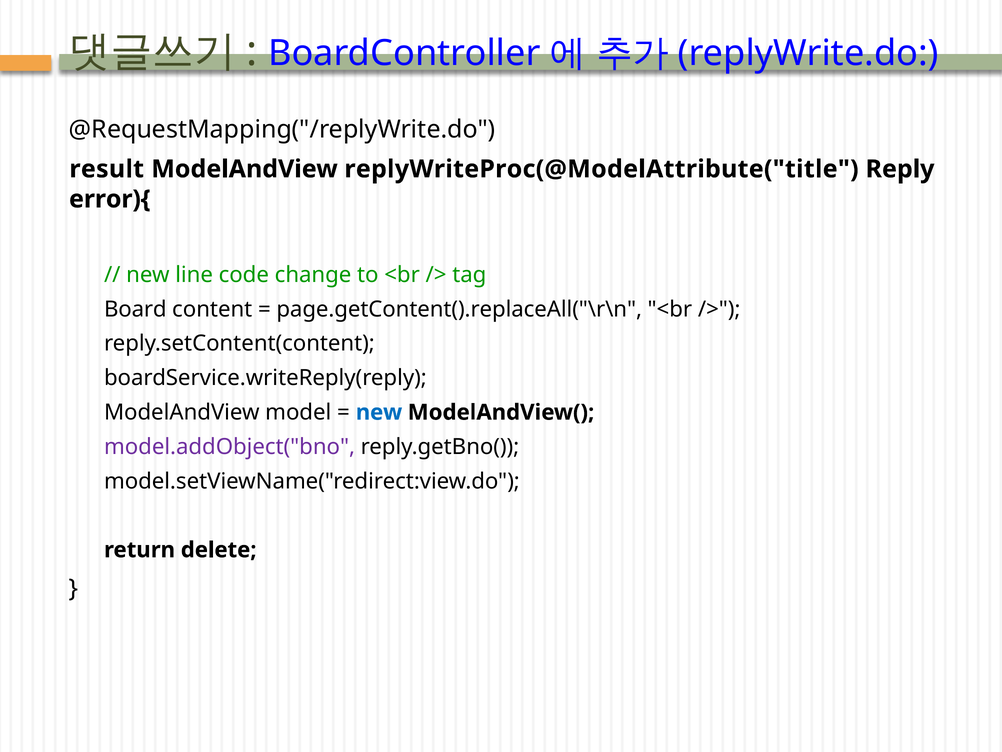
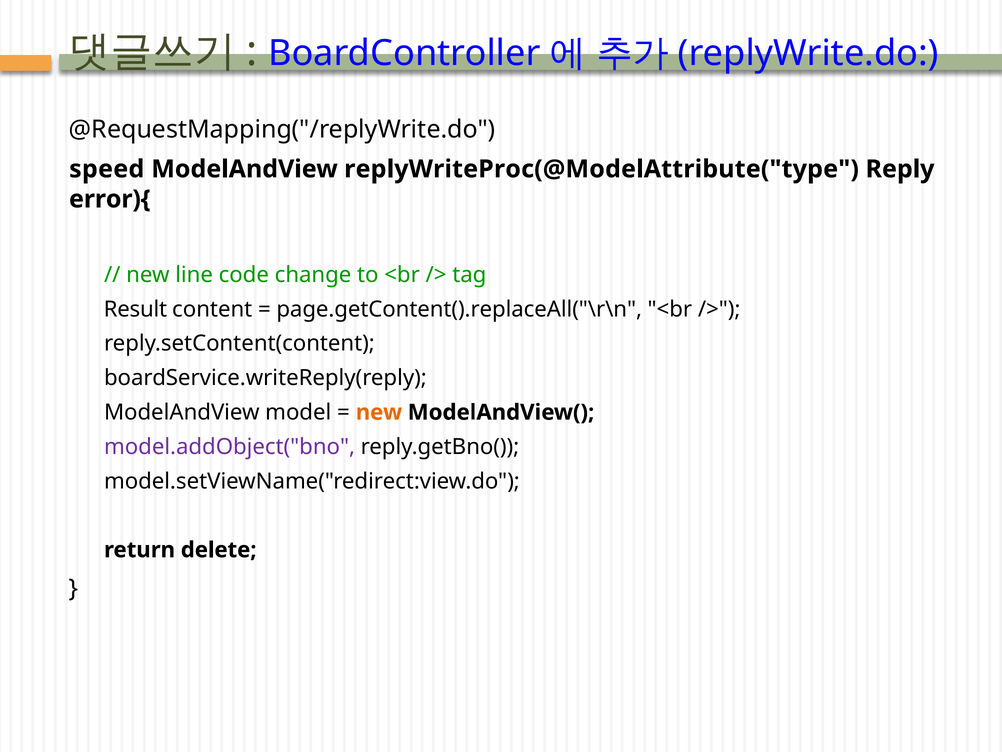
result: result -> speed (107, 169)
replyWriteProc(@ModelAttribute("title: replyWriteProc(@ModelAttribute("title -> replyWriteProc(@ModelAttribute("type (602, 169)
Board: Board -> Result (135, 309)
new colour: blue -> orange (379, 412)
